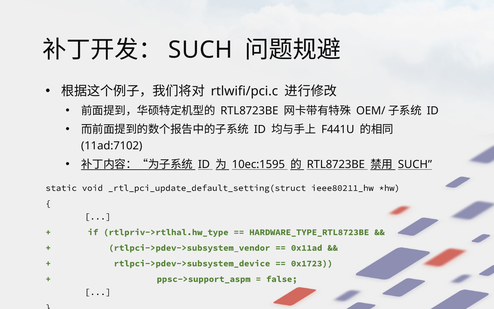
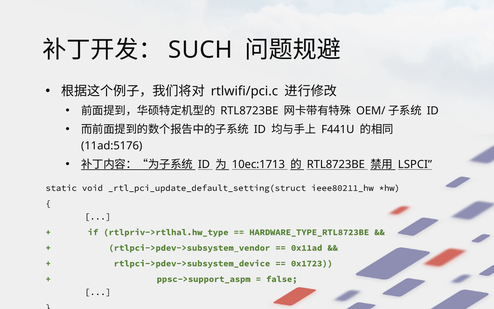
11ad:7102: 11ad:7102 -> 11ad:5176 (112, 146)
10ec:1595: 10ec:1595 -> 10ec:1713 (258, 164)
SUCH: SUCH -> LSPCI (415, 164)
